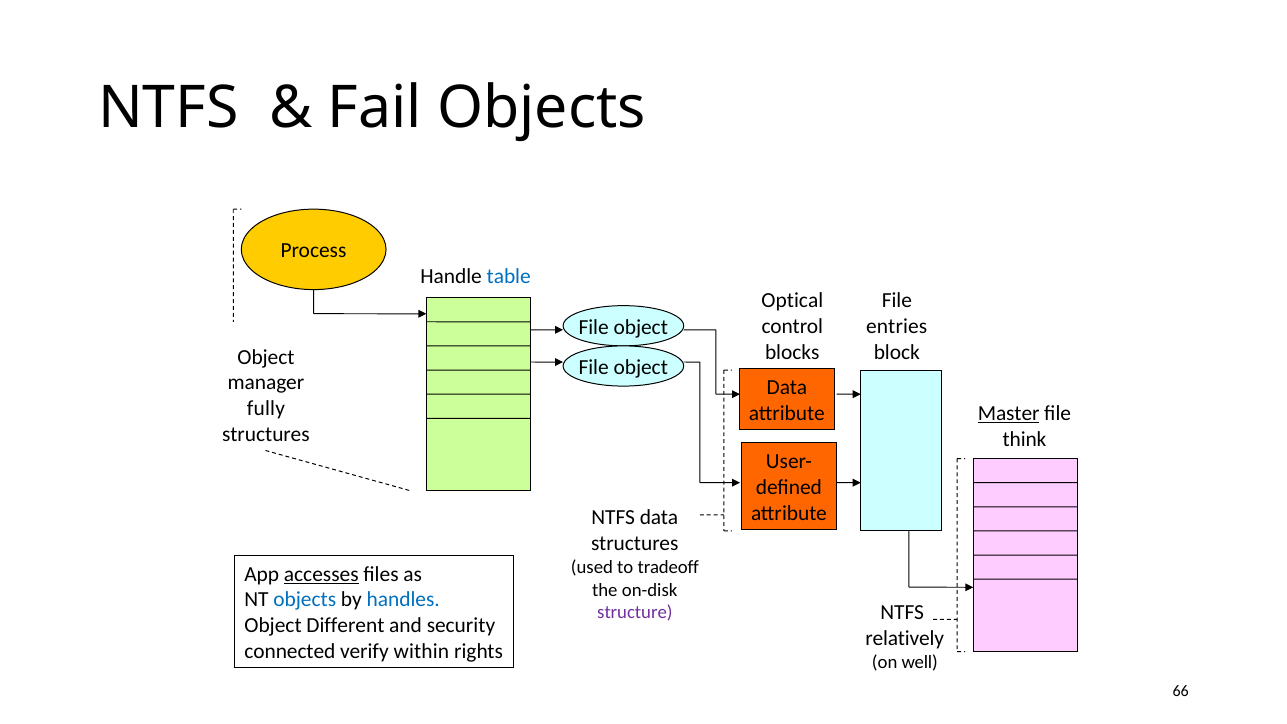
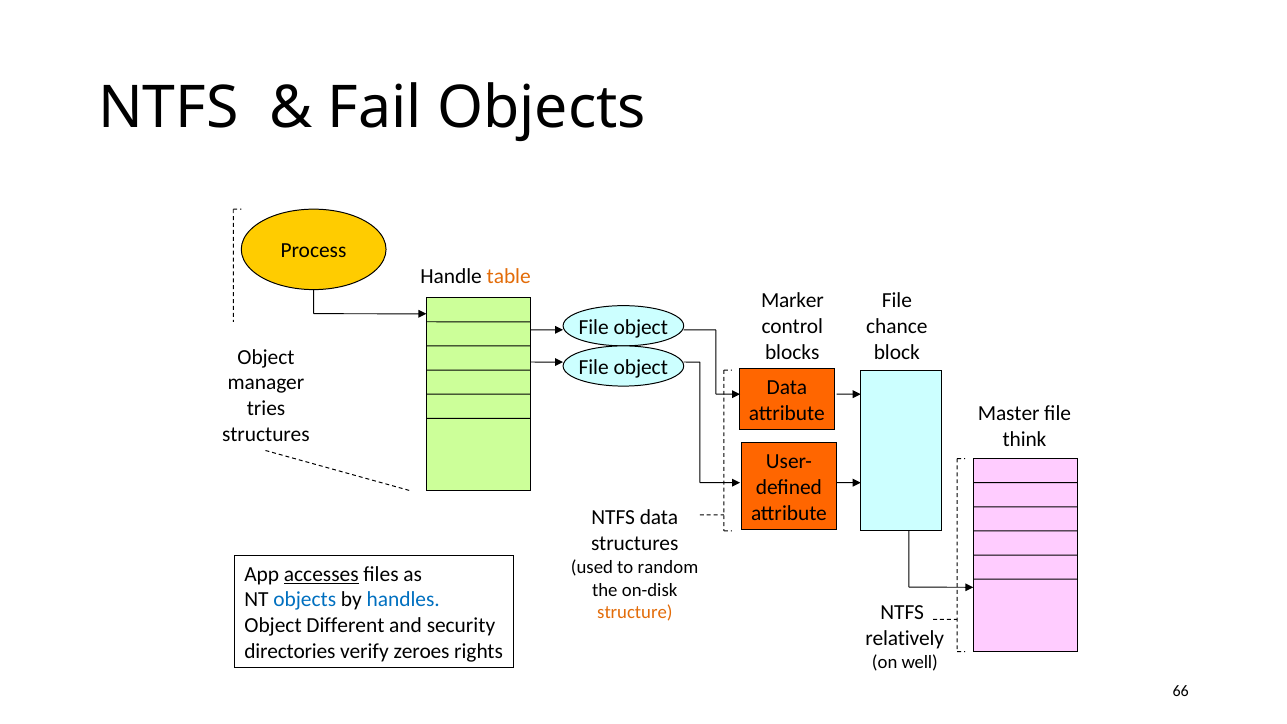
table colour: blue -> orange (509, 276)
Optical: Optical -> Marker (792, 301)
entries: entries -> chance (897, 326)
fully: fully -> tries (266, 408)
Master underline: present -> none (1009, 413)
tradeoff: tradeoff -> random (668, 567)
structure colour: purple -> orange (635, 613)
connected: connected -> directories (290, 651)
within: within -> zeroes (422, 651)
